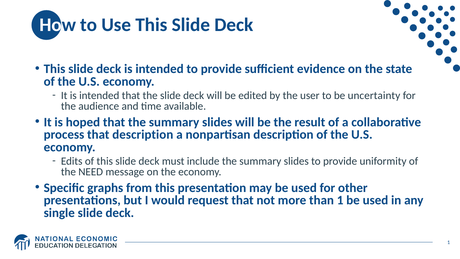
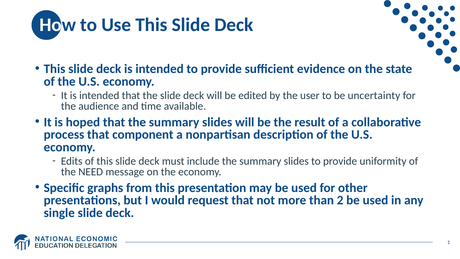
that description: description -> component (143, 135)
than 1: 1 -> 2 (340, 200)
